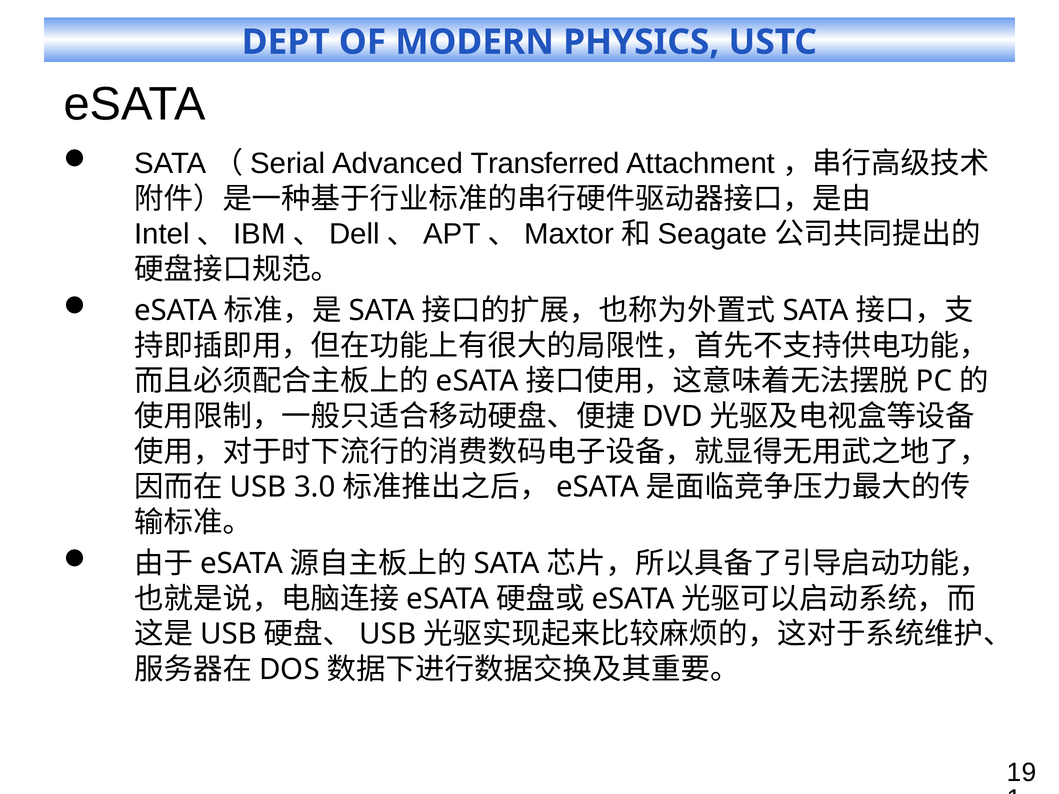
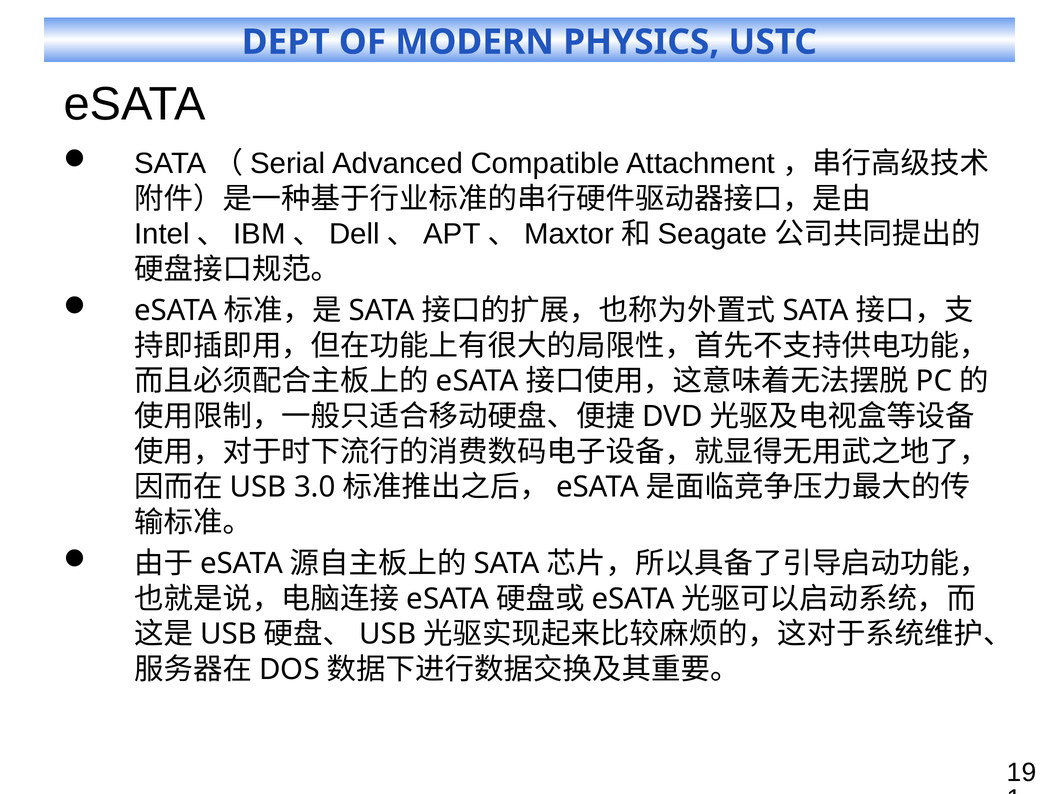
Transferred: Transferred -> Compatible (545, 164)
